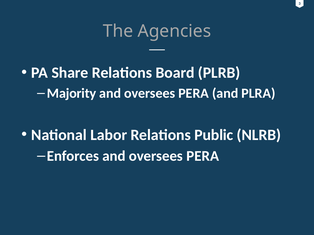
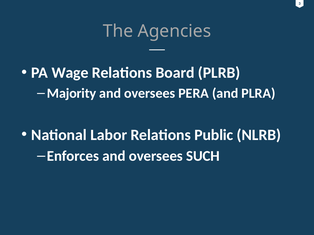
Share: Share -> Wage (70, 73)
Enforces and oversees PERA: PERA -> SUCH (203, 156)
